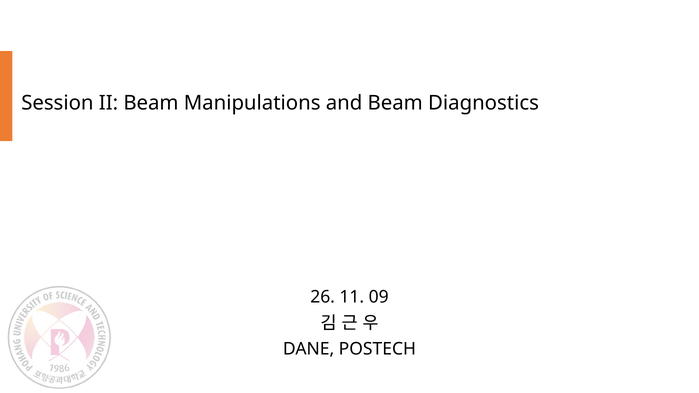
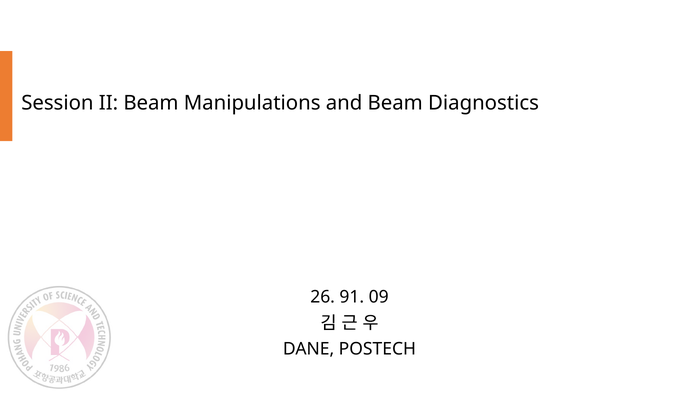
11: 11 -> 91 (352, 297)
